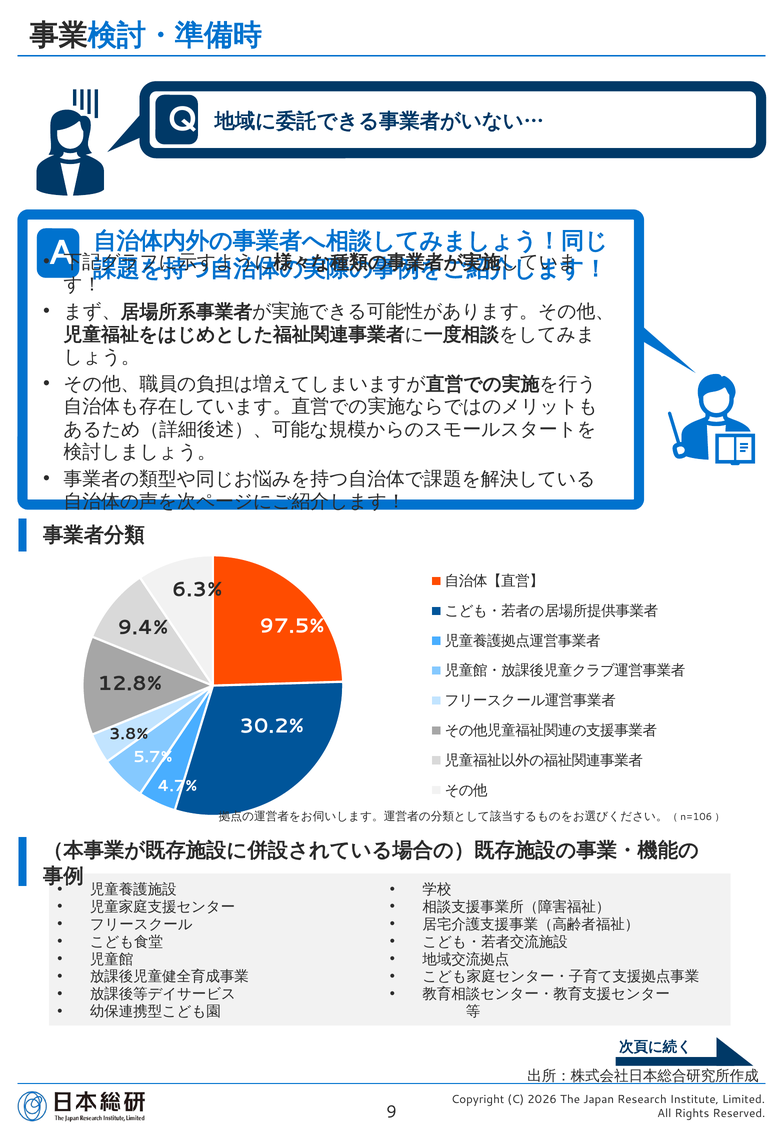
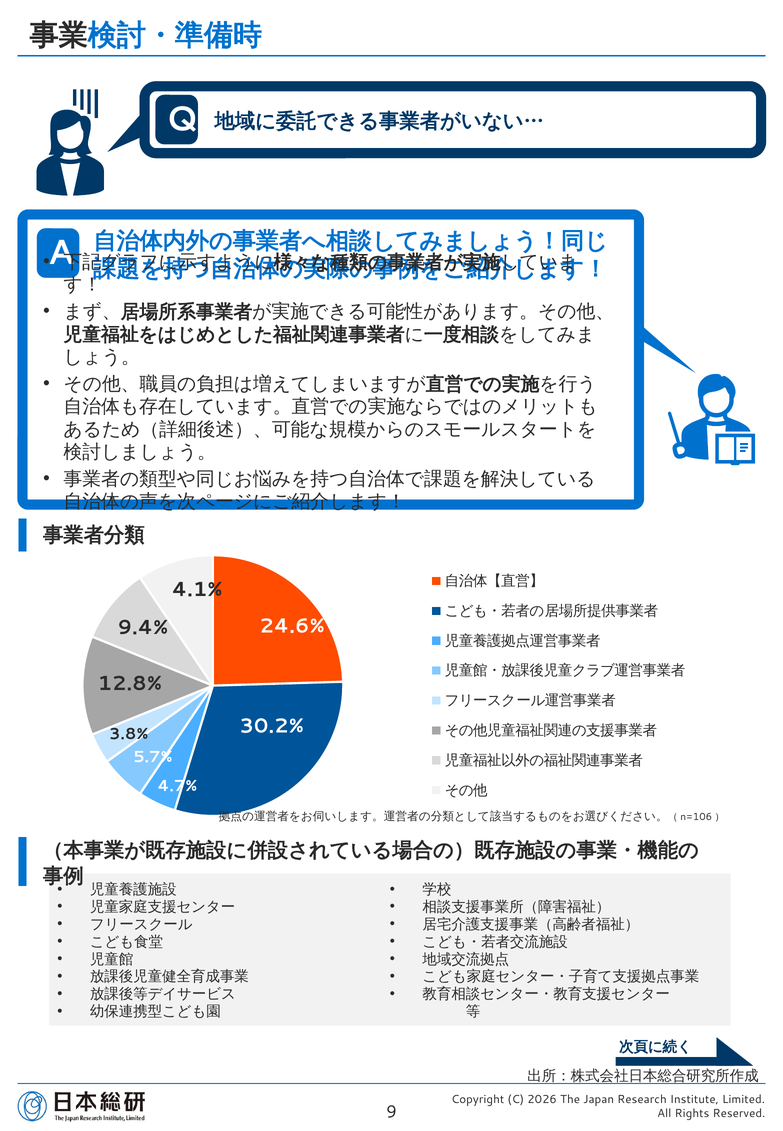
6.3%: 6.3% -> 4.1% (197, 589)
97.5%: 97.5% -> 24.6% (292, 626)
